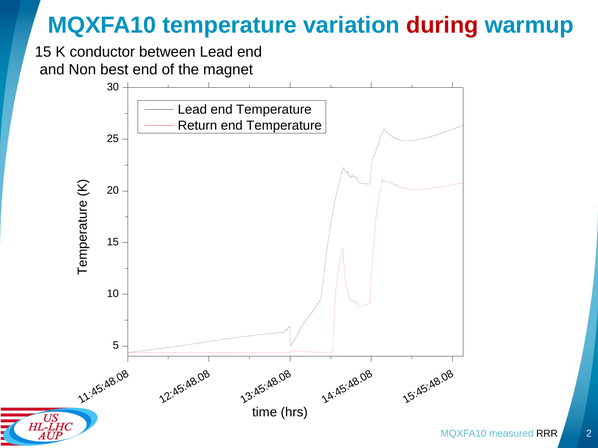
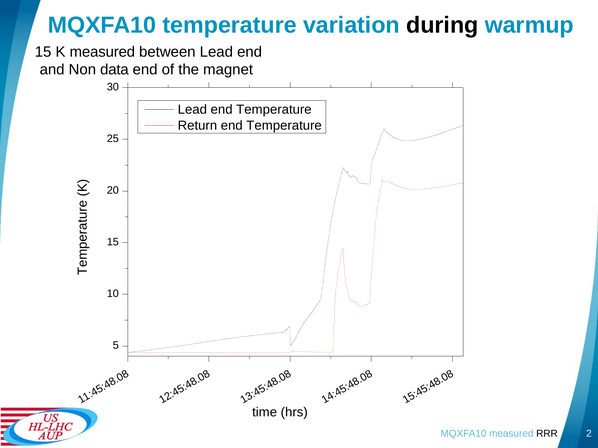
during colour: red -> black (442, 25)
K conductor: conductor -> measured (102, 52)
best: best -> data (114, 70)
